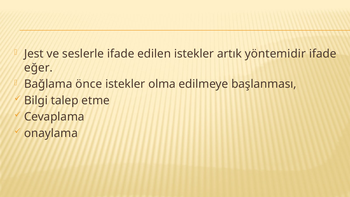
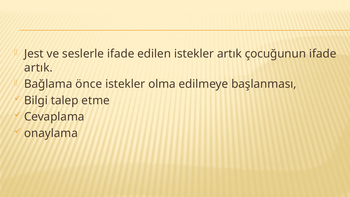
yöntemidir: yöntemidir -> çocuğunun (275, 54)
eğer: eğer -> artık (38, 68)
